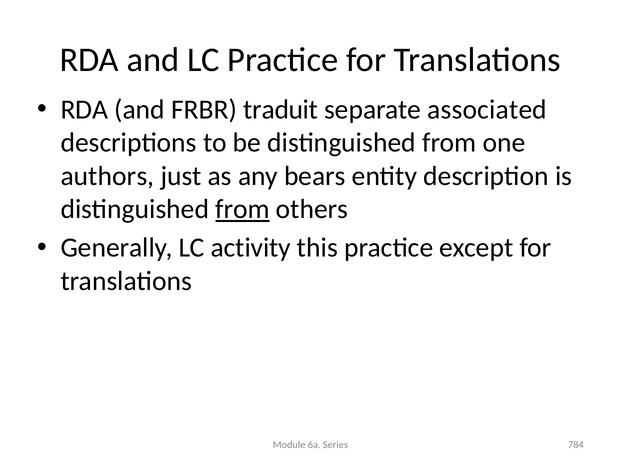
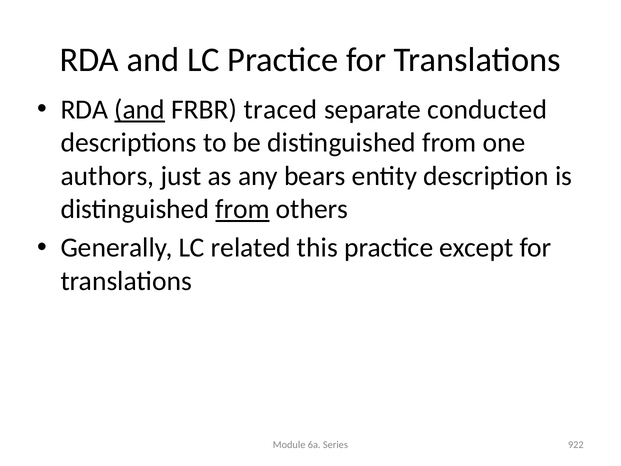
and underline: none -> present (140, 110)
traduit: traduit -> traced (280, 110)
associated: associated -> conducted (487, 110)
activity: activity -> related (251, 248)
784: 784 -> 922 (576, 445)
